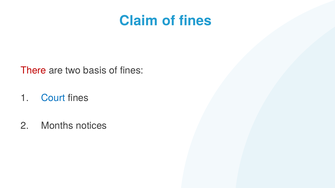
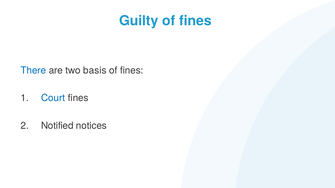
Claim: Claim -> Guilty (139, 21)
There colour: red -> blue (33, 71)
Months: Months -> Notified (57, 126)
